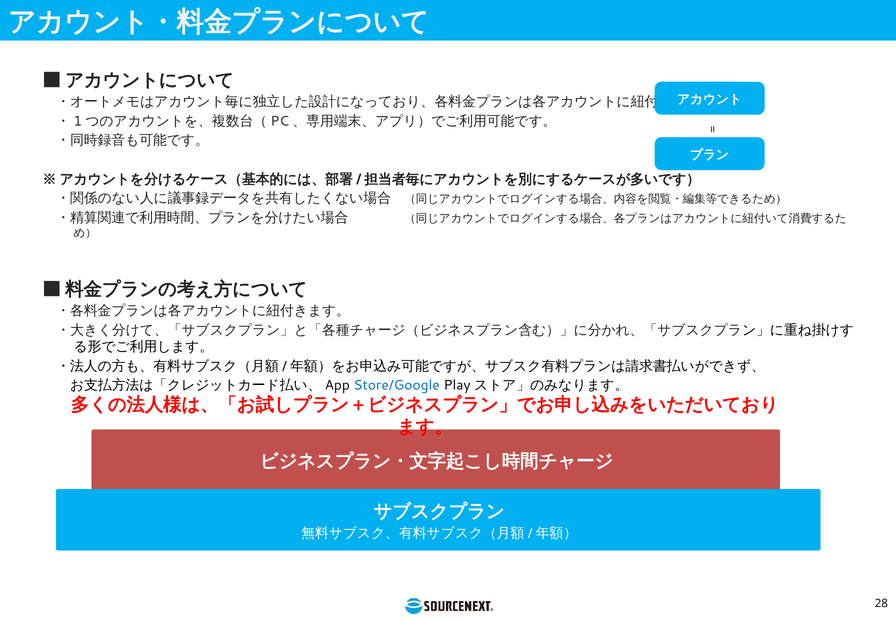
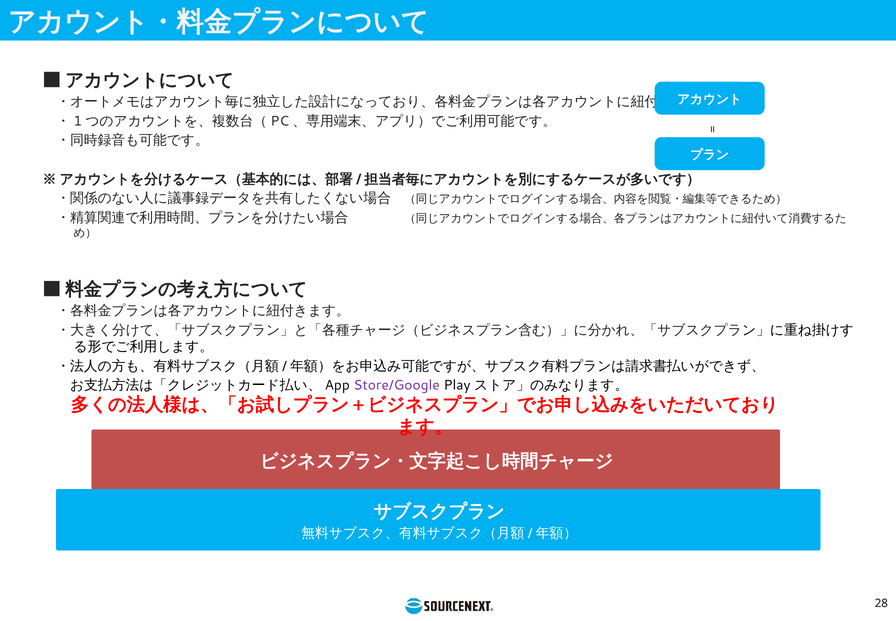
Store/Google colour: blue -> purple (397, 385)
